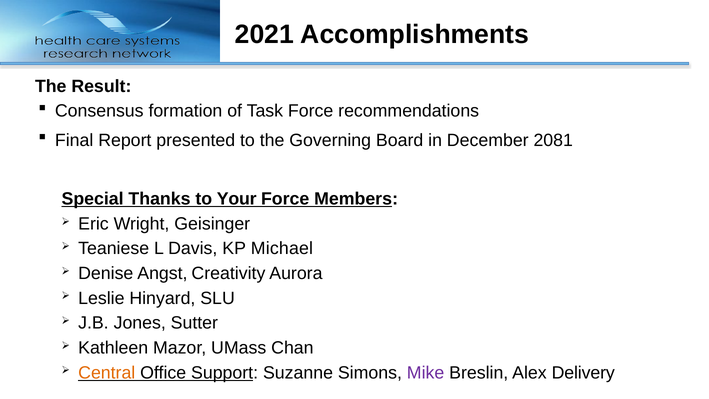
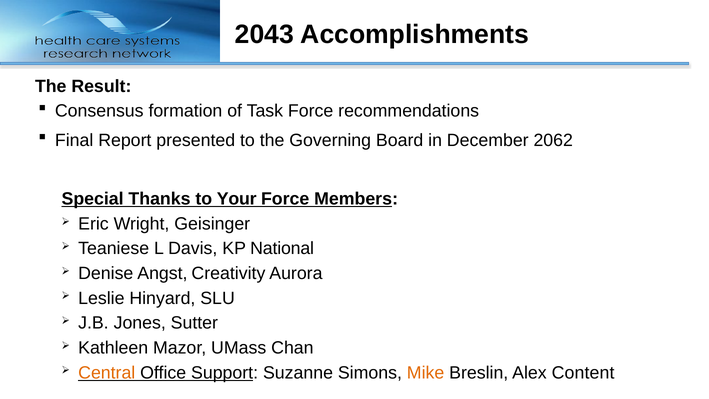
2021: 2021 -> 2043 (264, 35)
2081: 2081 -> 2062 (553, 140)
Michael: Michael -> National (282, 248)
Mike colour: purple -> orange (426, 372)
Delivery: Delivery -> Content (583, 372)
